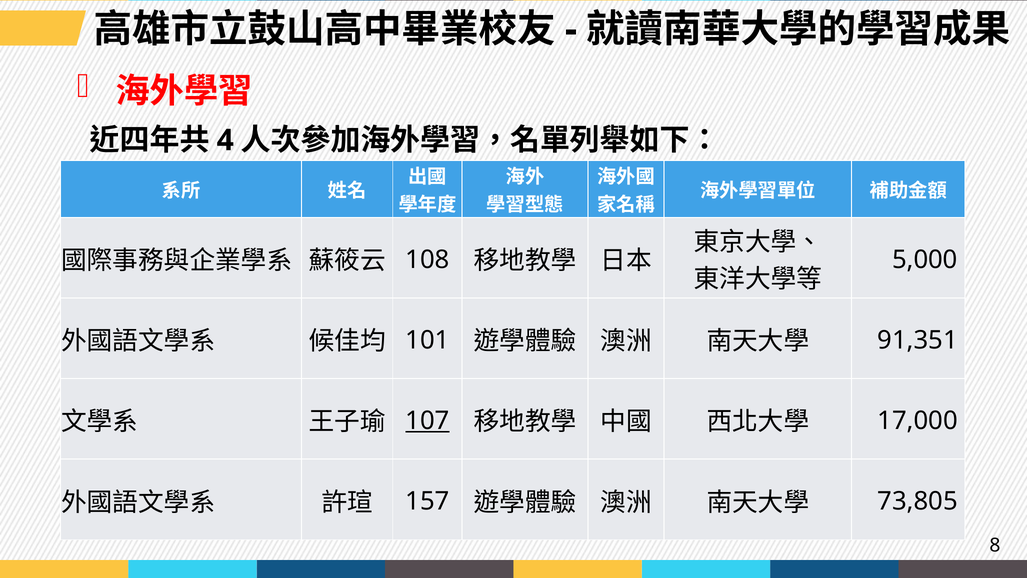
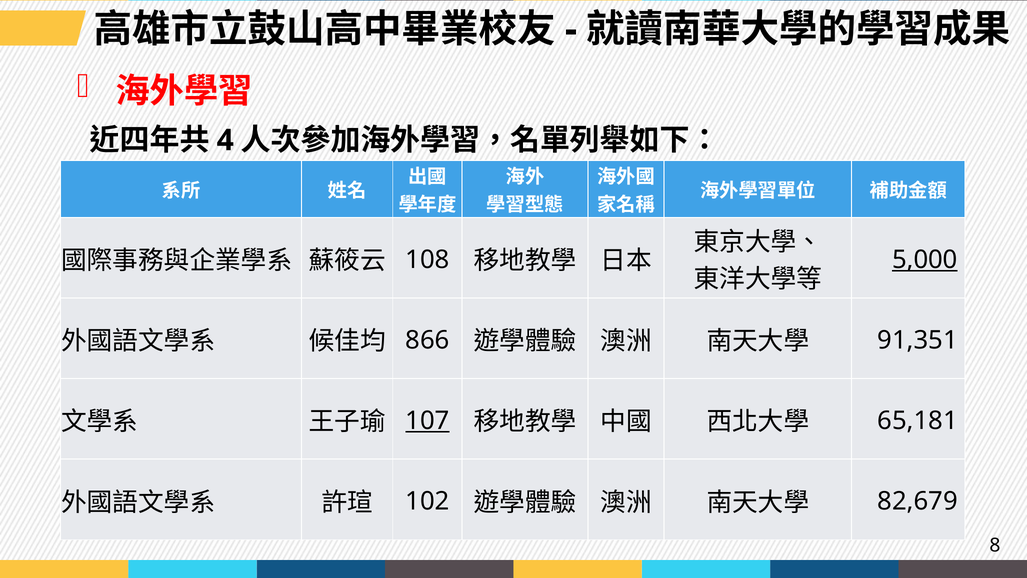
5,000 underline: none -> present (925, 259)
101: 101 -> 866 (427, 340)
17,000: 17,000 -> 65,181 (918, 421)
157: 157 -> 102 (427, 501)
73,805: 73,805 -> 82,679 (918, 501)
